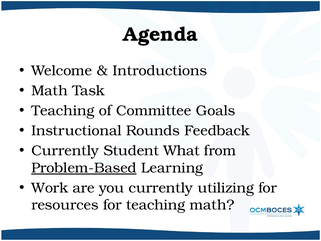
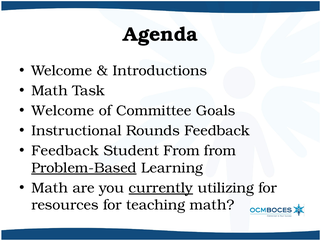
Teaching: Teaching -> Welcome (63, 111)
Currently: Currently -> Feedback (65, 151)
Student What: What -> From (182, 151)
Work: Work -> Math (50, 188)
currently underline: none -> present (161, 188)
